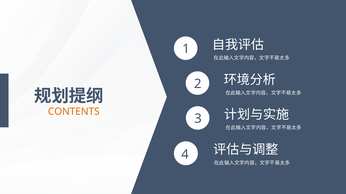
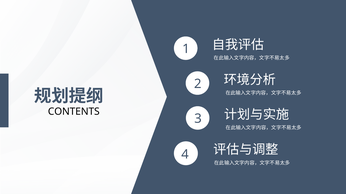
CONTENTS colour: orange -> black (74, 112)
